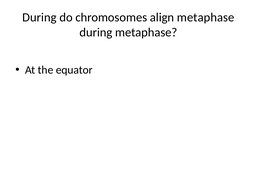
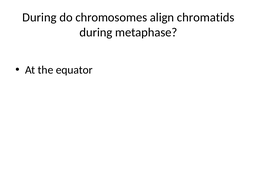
align metaphase: metaphase -> chromatids (206, 17)
